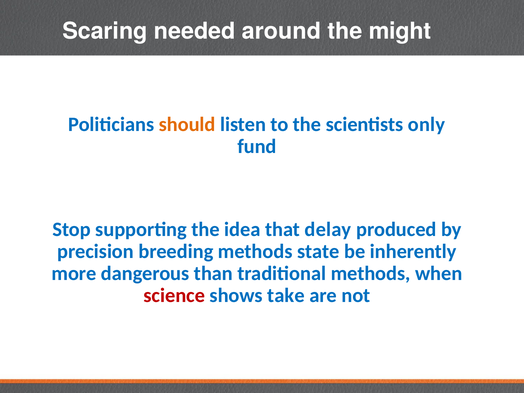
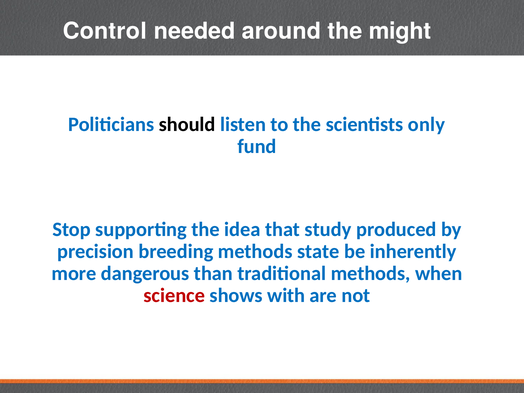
Scaring: Scaring -> Control (105, 31)
should colour: orange -> black (187, 124)
delay: delay -> study (328, 230)
take: take -> with (286, 296)
